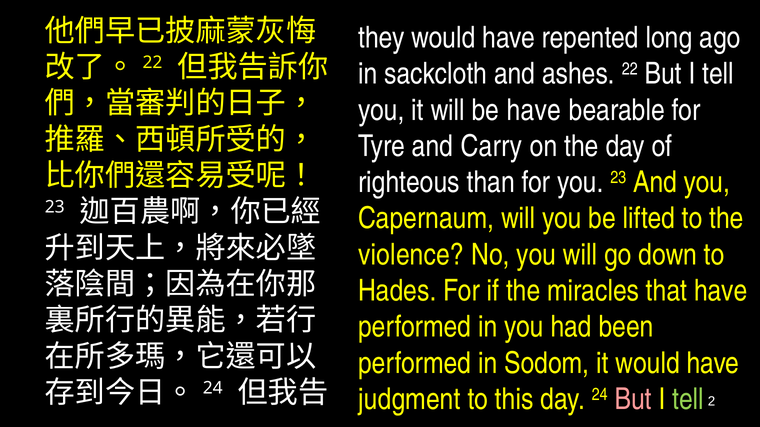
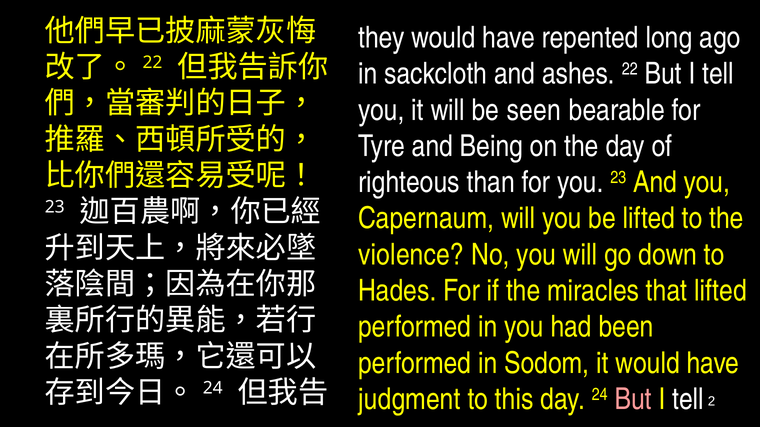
be have: have -> seen (534, 110)
Carry: Carry -> Being (491, 146)
that have: have -> lifted (721, 291)
tell colour: light green -> white (688, 400)
